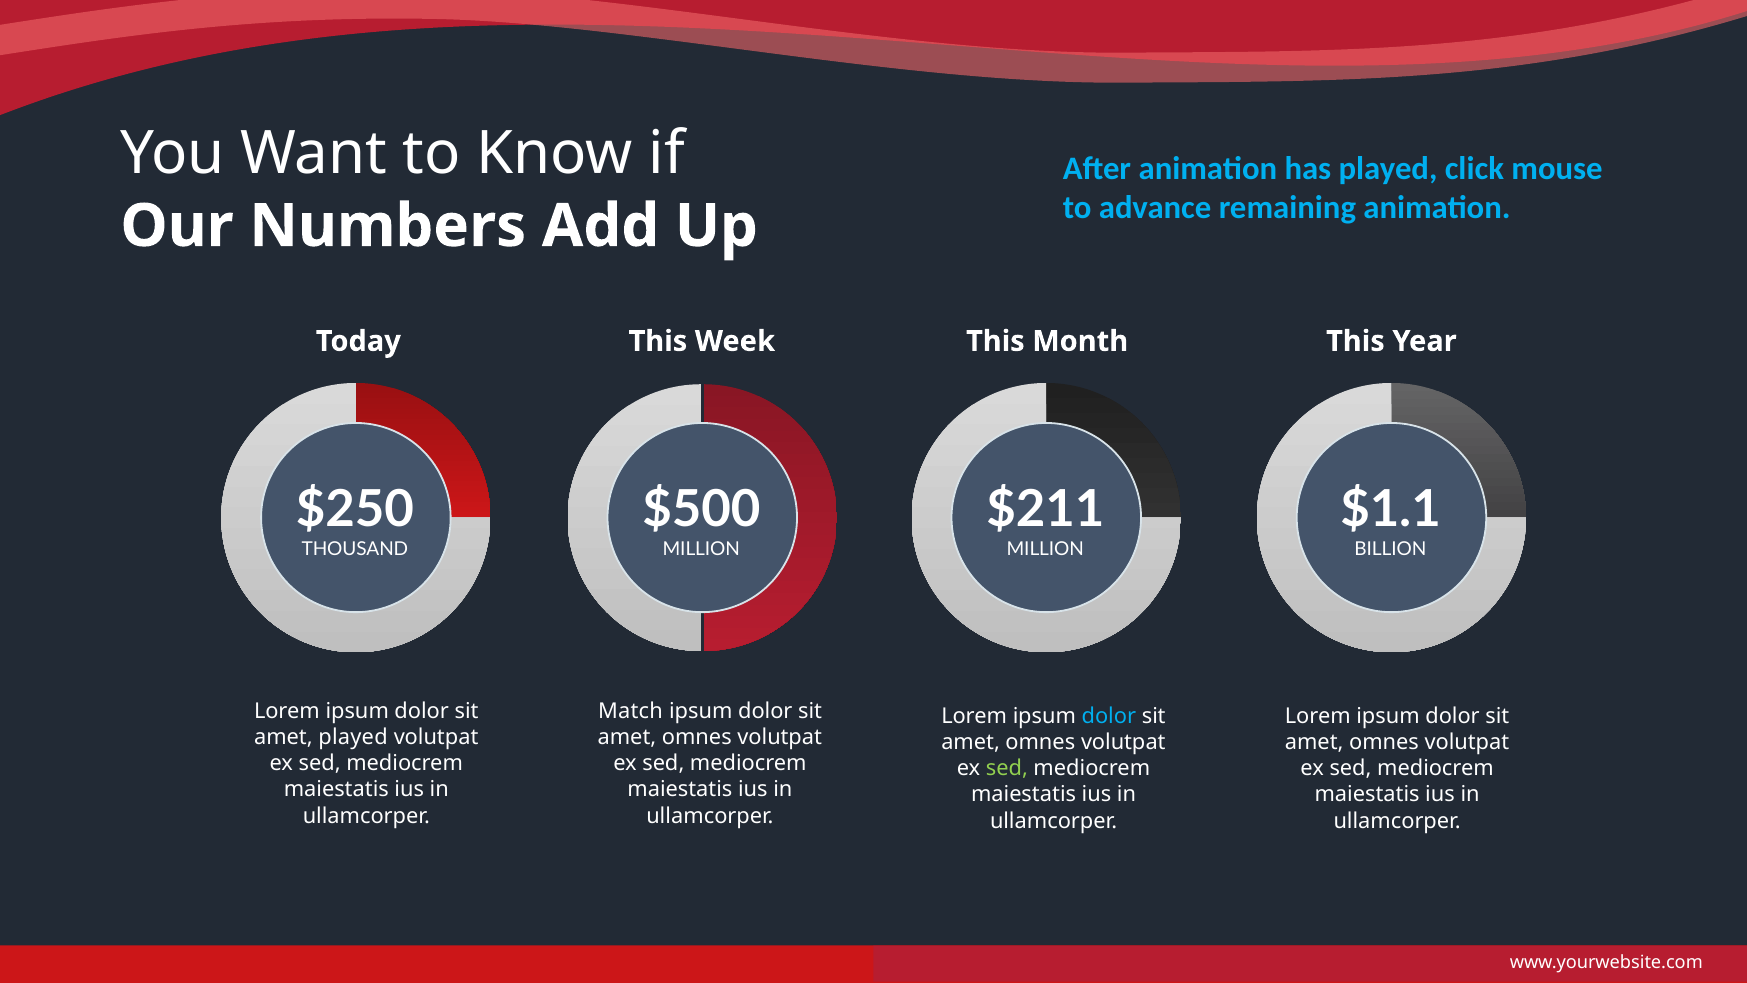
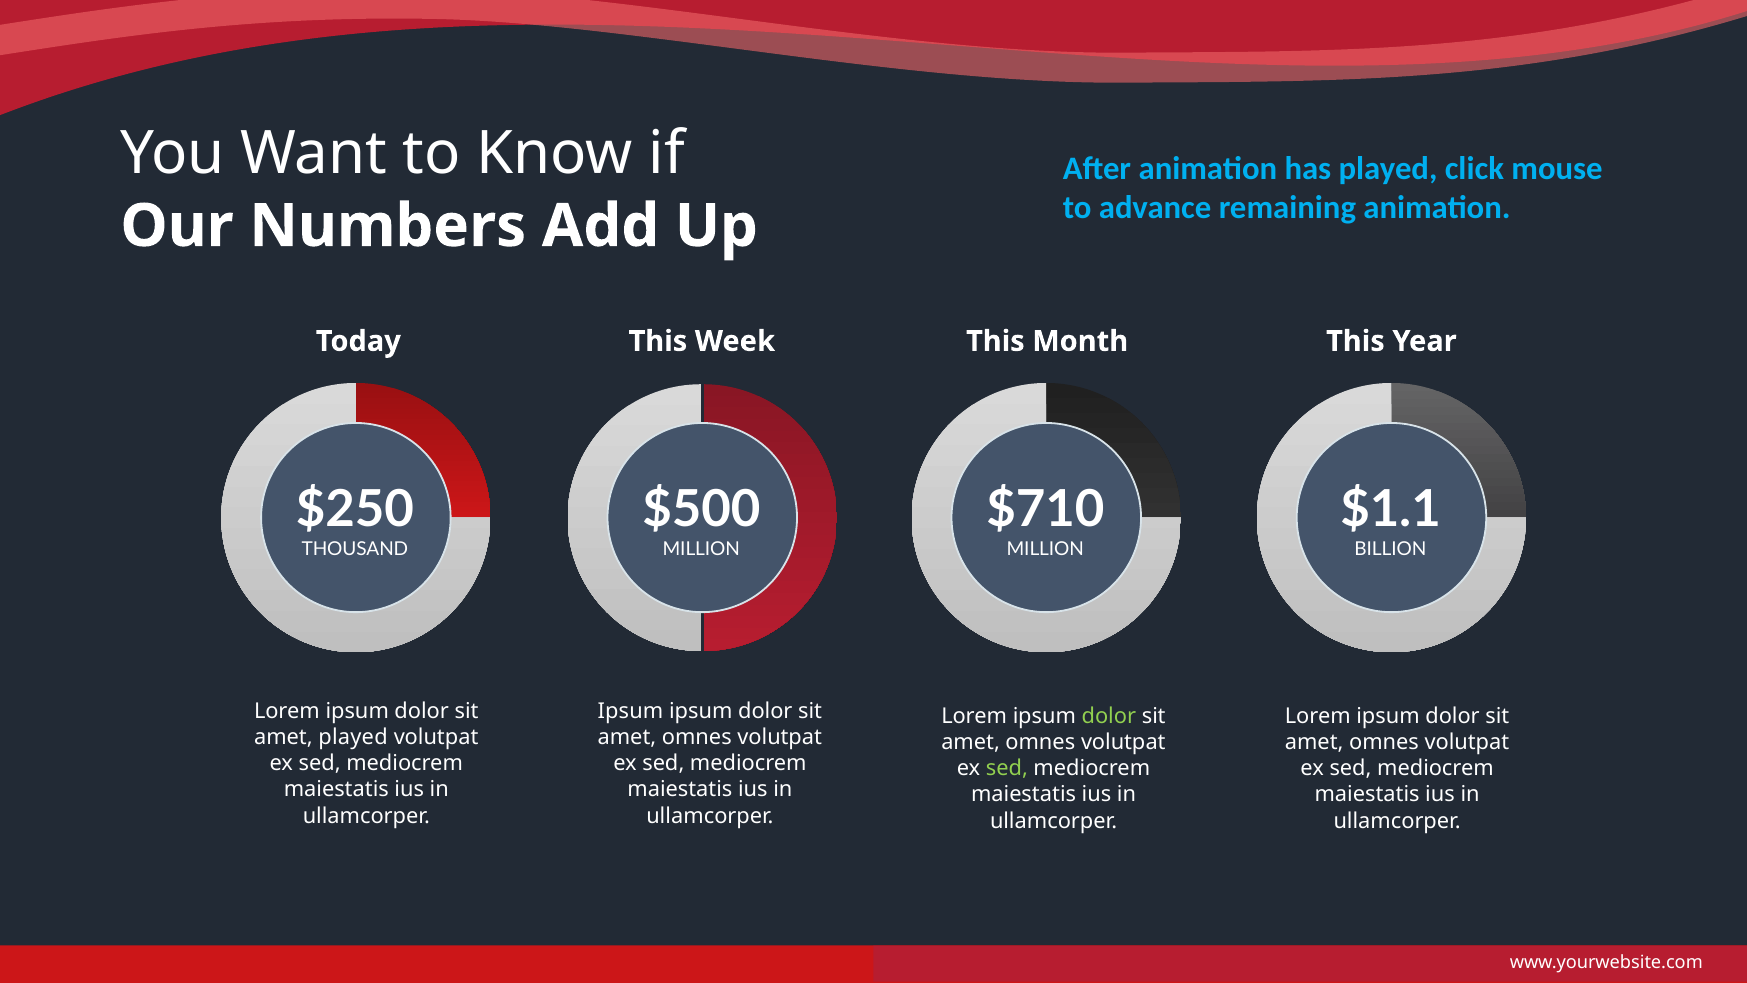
$211: $211 -> $710 (1045, 509)
Match: Match -> Ipsum (630, 711)
dolor colour: light blue -> light green (1109, 716)
